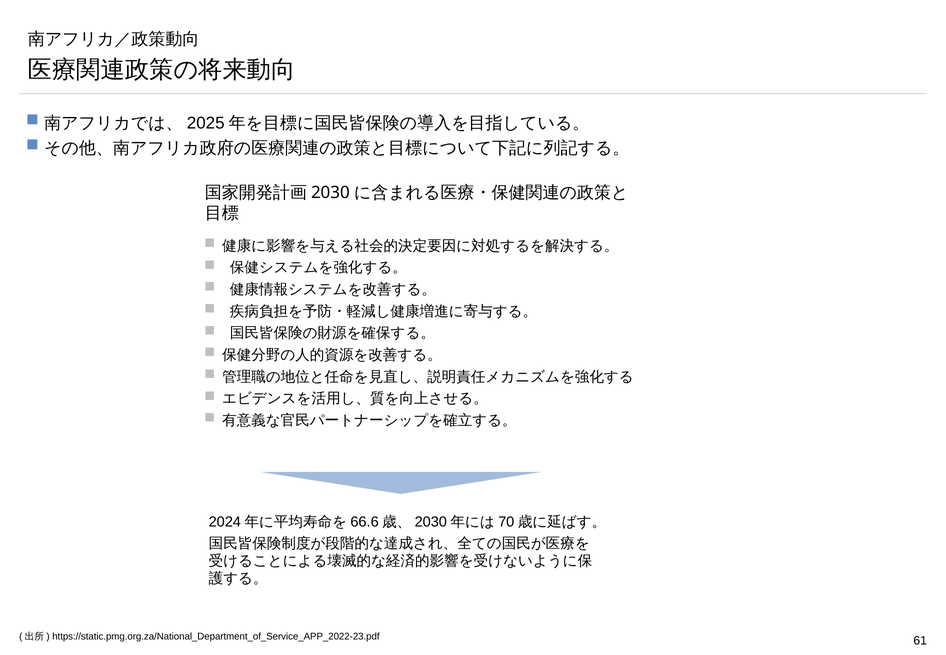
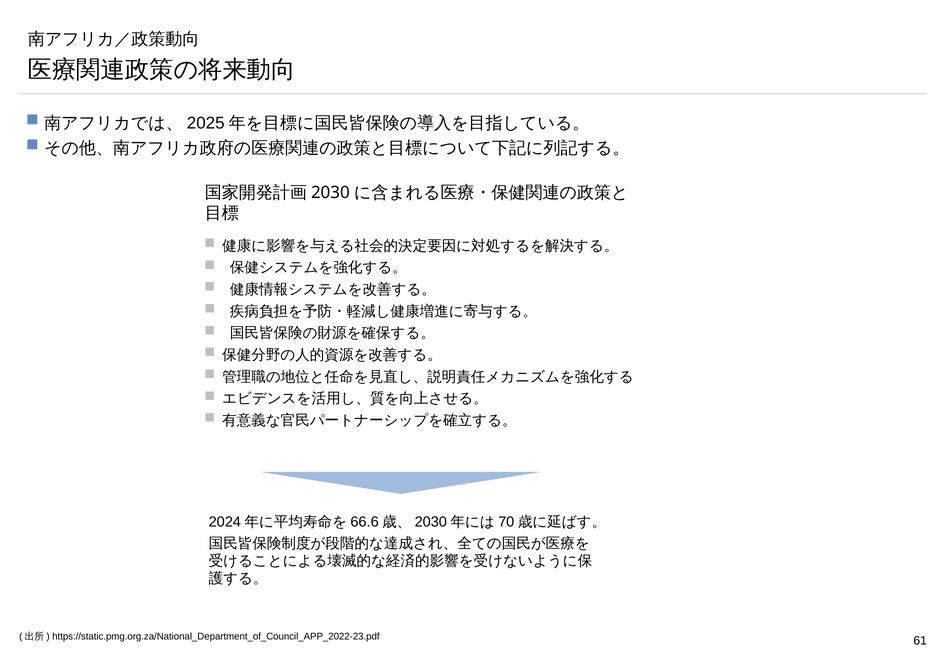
https://static.pmg.org.za/National_Department_of_Service_APP_2022-23.pdf: https://static.pmg.org.za/National_Department_of_Service_APP_2022-23.pdf -> https://static.pmg.org.za/National_Department_of_Council_APP_2022-23.pdf (216, 636)
